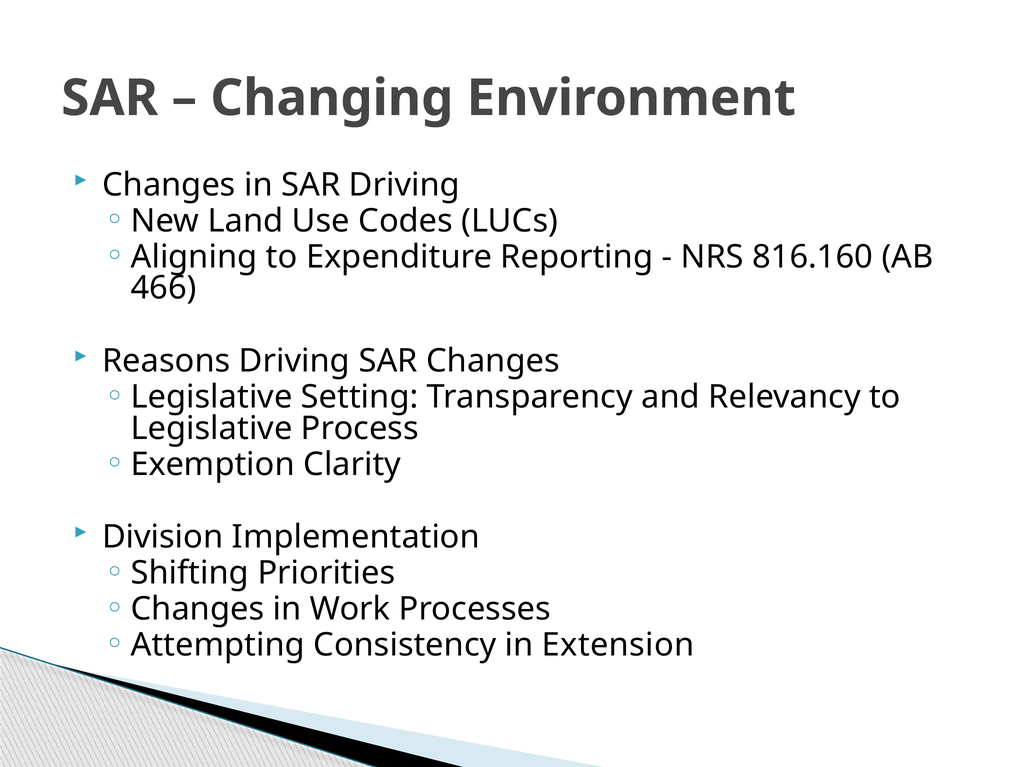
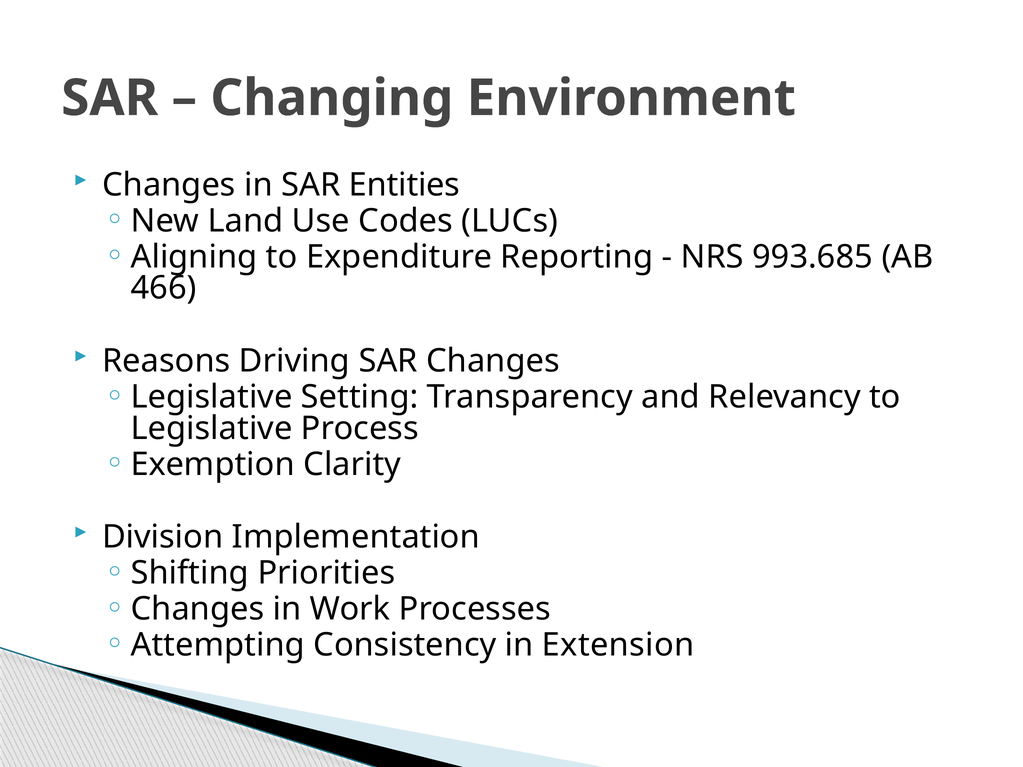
SAR Driving: Driving -> Entities (404, 185)
816.160: 816.160 -> 993.685 (813, 257)
